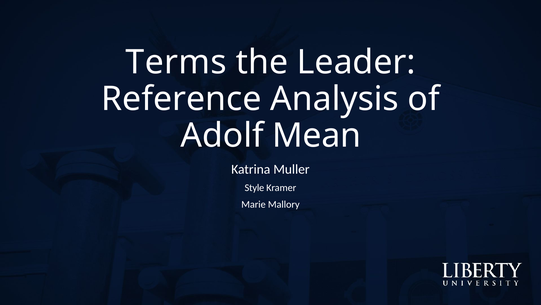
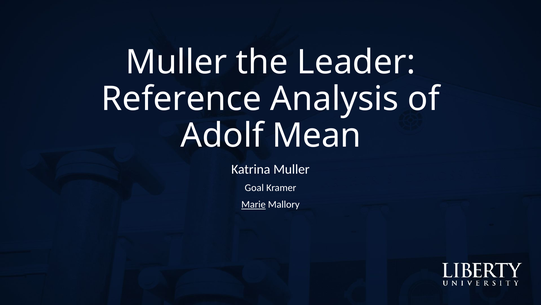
Terms: Terms -> Muller (176, 62)
Style: Style -> Goal (254, 188)
Marie underline: none -> present (253, 204)
